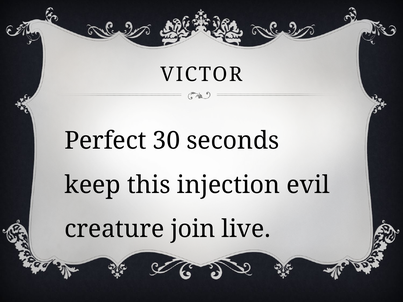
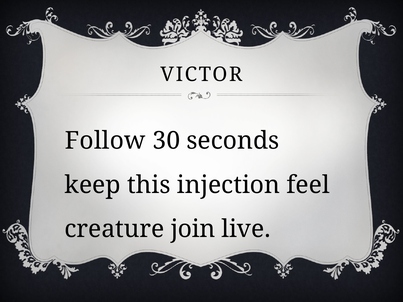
Perfect: Perfect -> Follow (105, 141)
evil: evil -> feel (308, 185)
